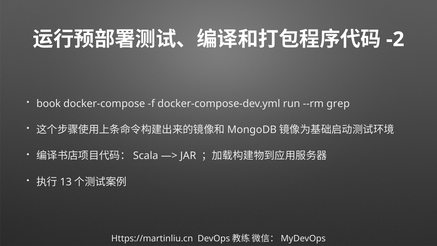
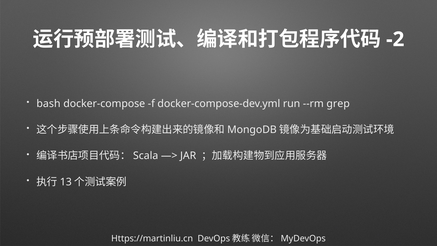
book: book -> bash (48, 104)
